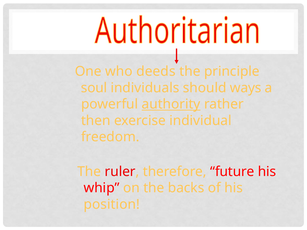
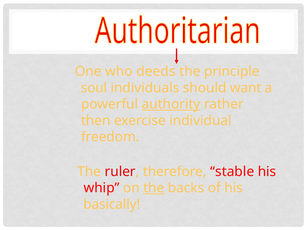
ways: ways -> want (246, 88)
future: future -> stable (232, 172)
the underline: none -> present (154, 188)
position: position -> basically (112, 205)
